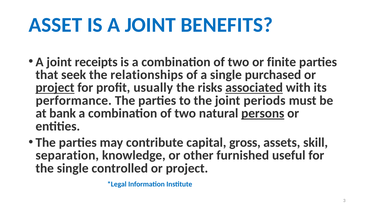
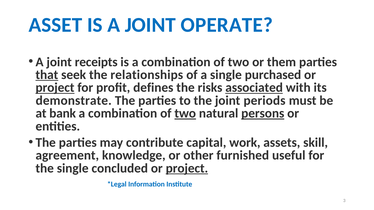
BENEFITS: BENEFITS -> OPERATE (227, 25)
finite: finite -> them (282, 62)
that underline: none -> present (47, 75)
usually: usually -> defines (153, 88)
performance: performance -> demonstrate (74, 101)
two underline: none -> present (185, 114)
gross: gross -> work (245, 143)
separation: separation -> agreement (67, 156)
controlled: controlled -> concluded (120, 169)
project underline: none -> present (187, 169)
